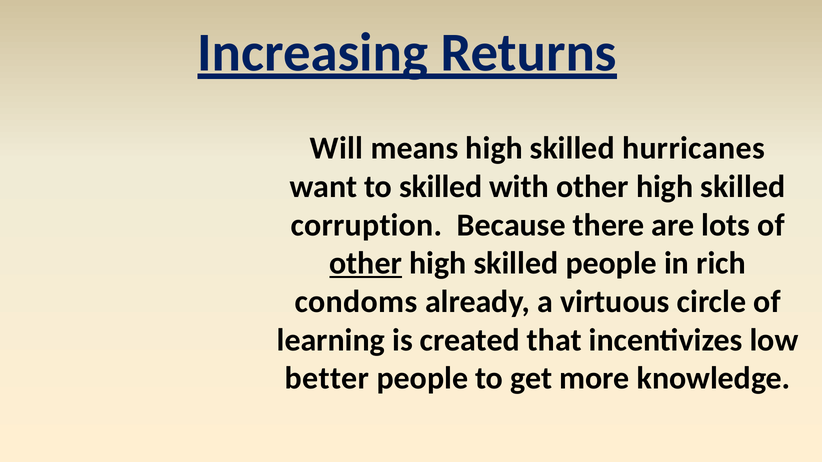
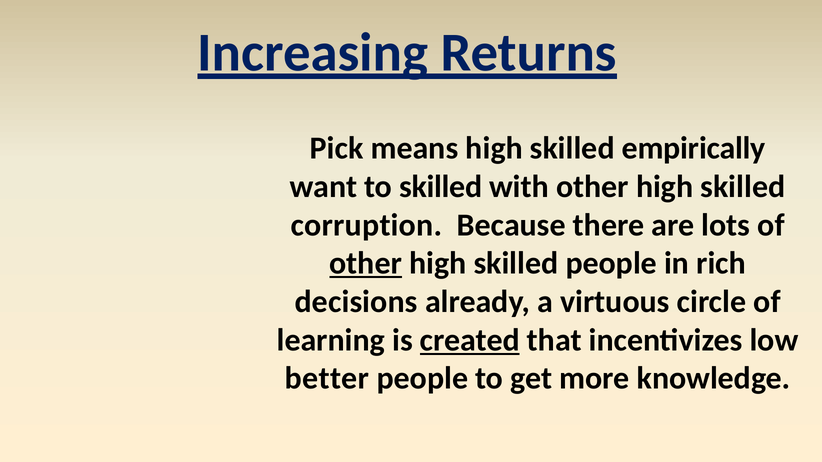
Will: Will -> Pick (337, 148)
hurricanes: hurricanes -> empirically (694, 148)
condoms: condoms -> decisions (356, 302)
created underline: none -> present (470, 340)
